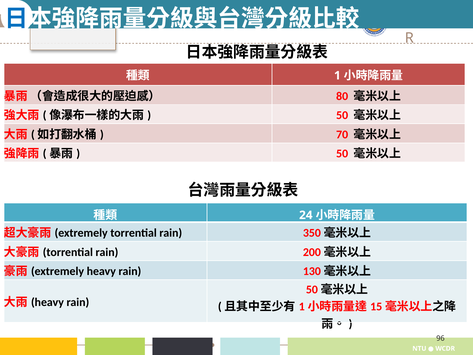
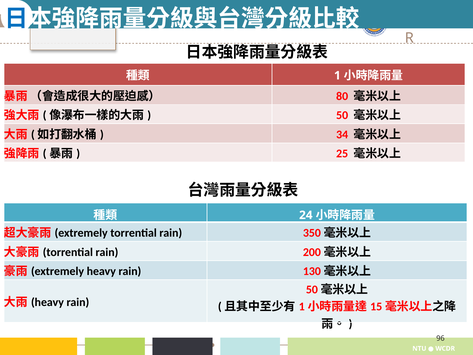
70: 70 -> 34 (342, 134)
50: 50 -> 25 (342, 154)
